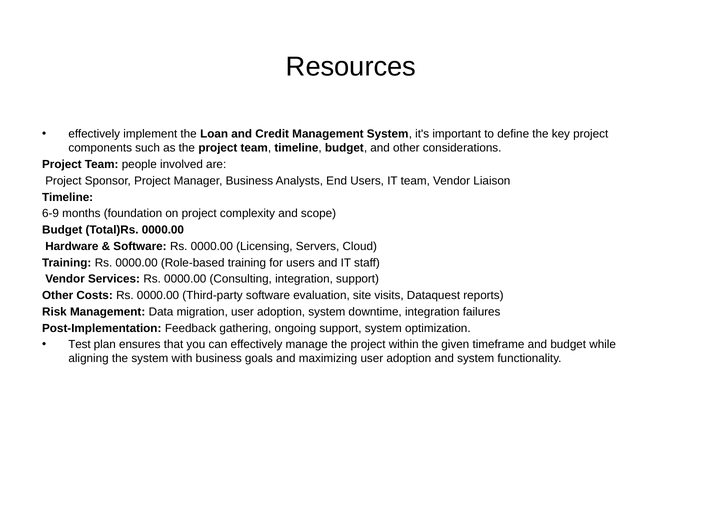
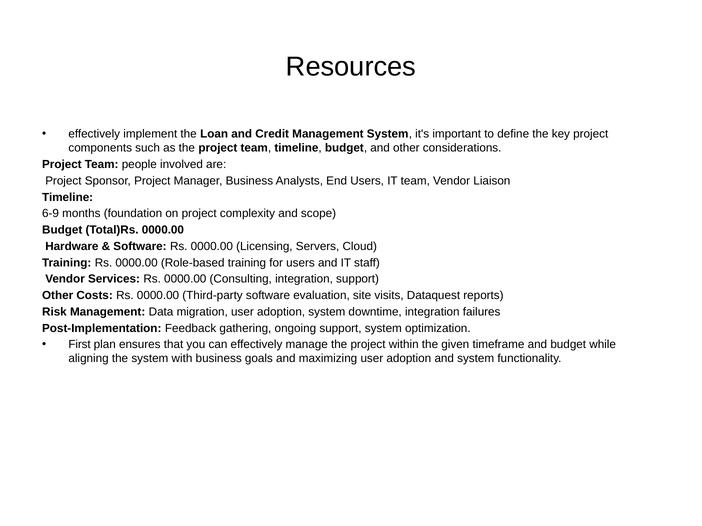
Test: Test -> First (80, 345)
